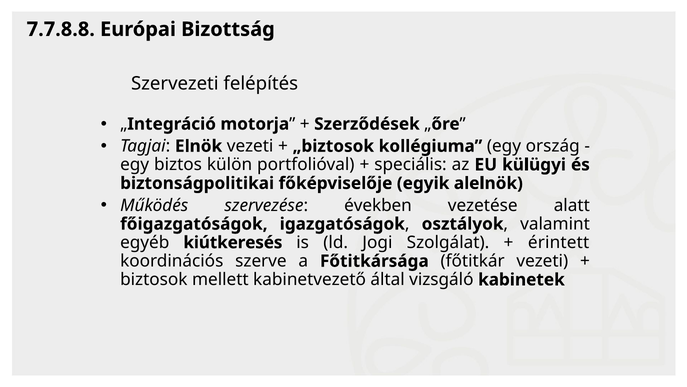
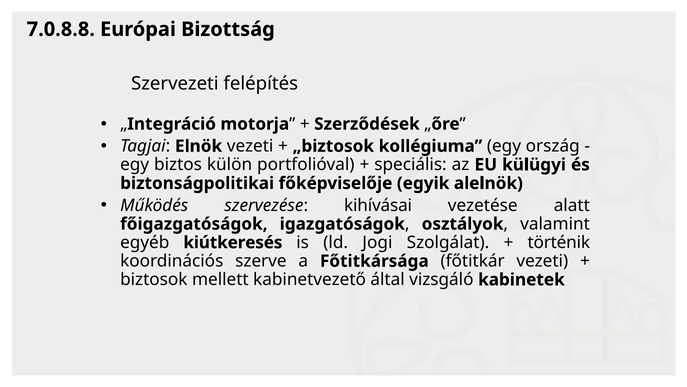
7.7.8.8: 7.7.8.8 -> 7.0.8.8 (61, 29)
években: években -> kihívásai (378, 205)
érintett: érintett -> történik (559, 242)
